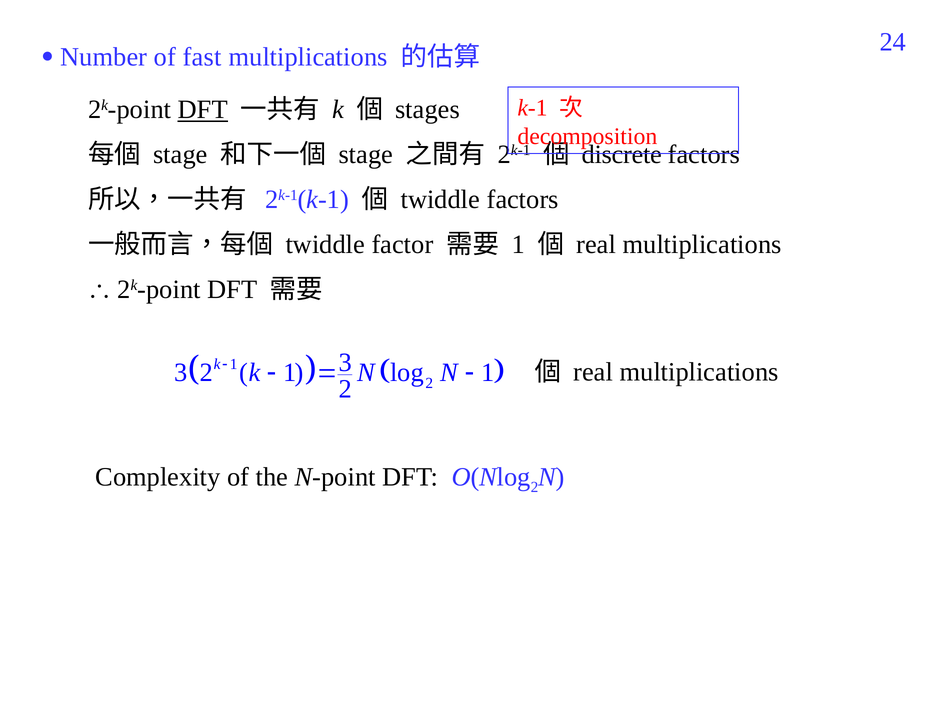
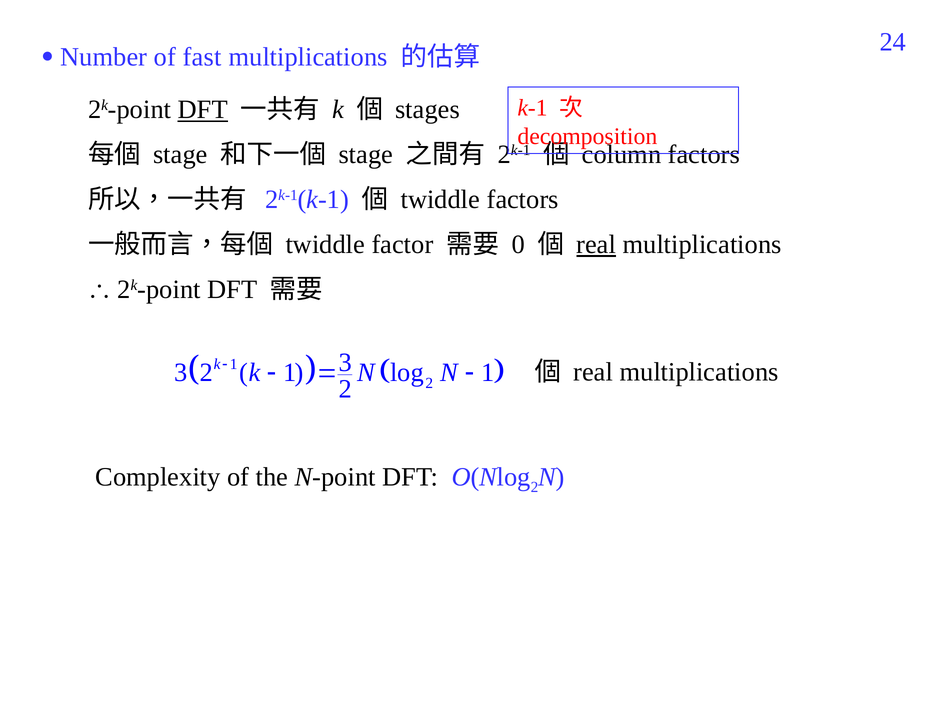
discrete: discrete -> column (622, 155)
1: 1 -> 0 (518, 245)
real underline: none -> present (596, 245)
